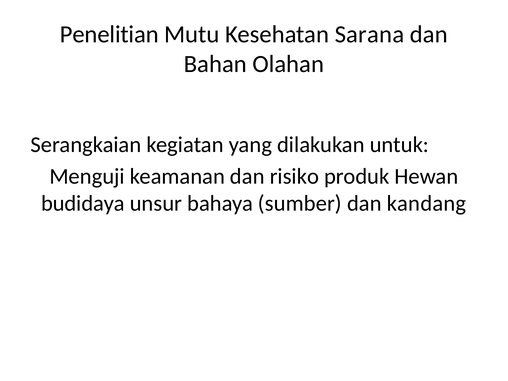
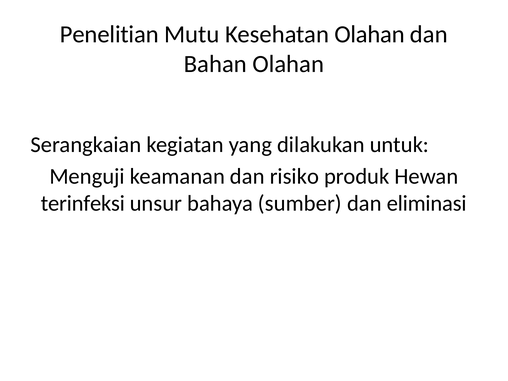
Kesehatan Sarana: Sarana -> Olahan (370, 34)
budidaya: budidaya -> terinfeksi (83, 203)
kandang: kandang -> eliminasi (427, 203)
